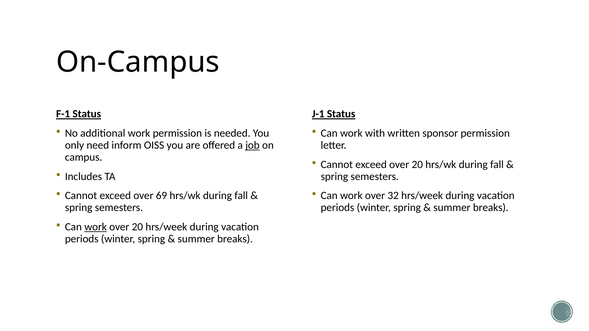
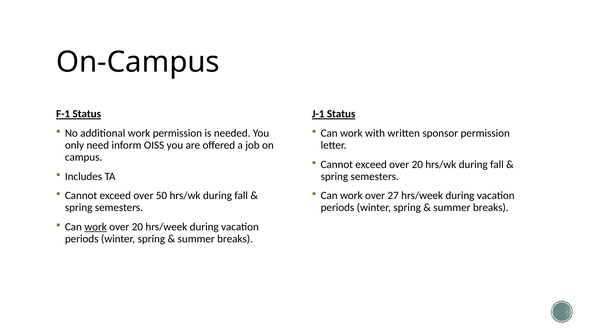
job underline: present -> none (252, 145)
69: 69 -> 50 (161, 196)
32: 32 -> 27 (393, 196)
